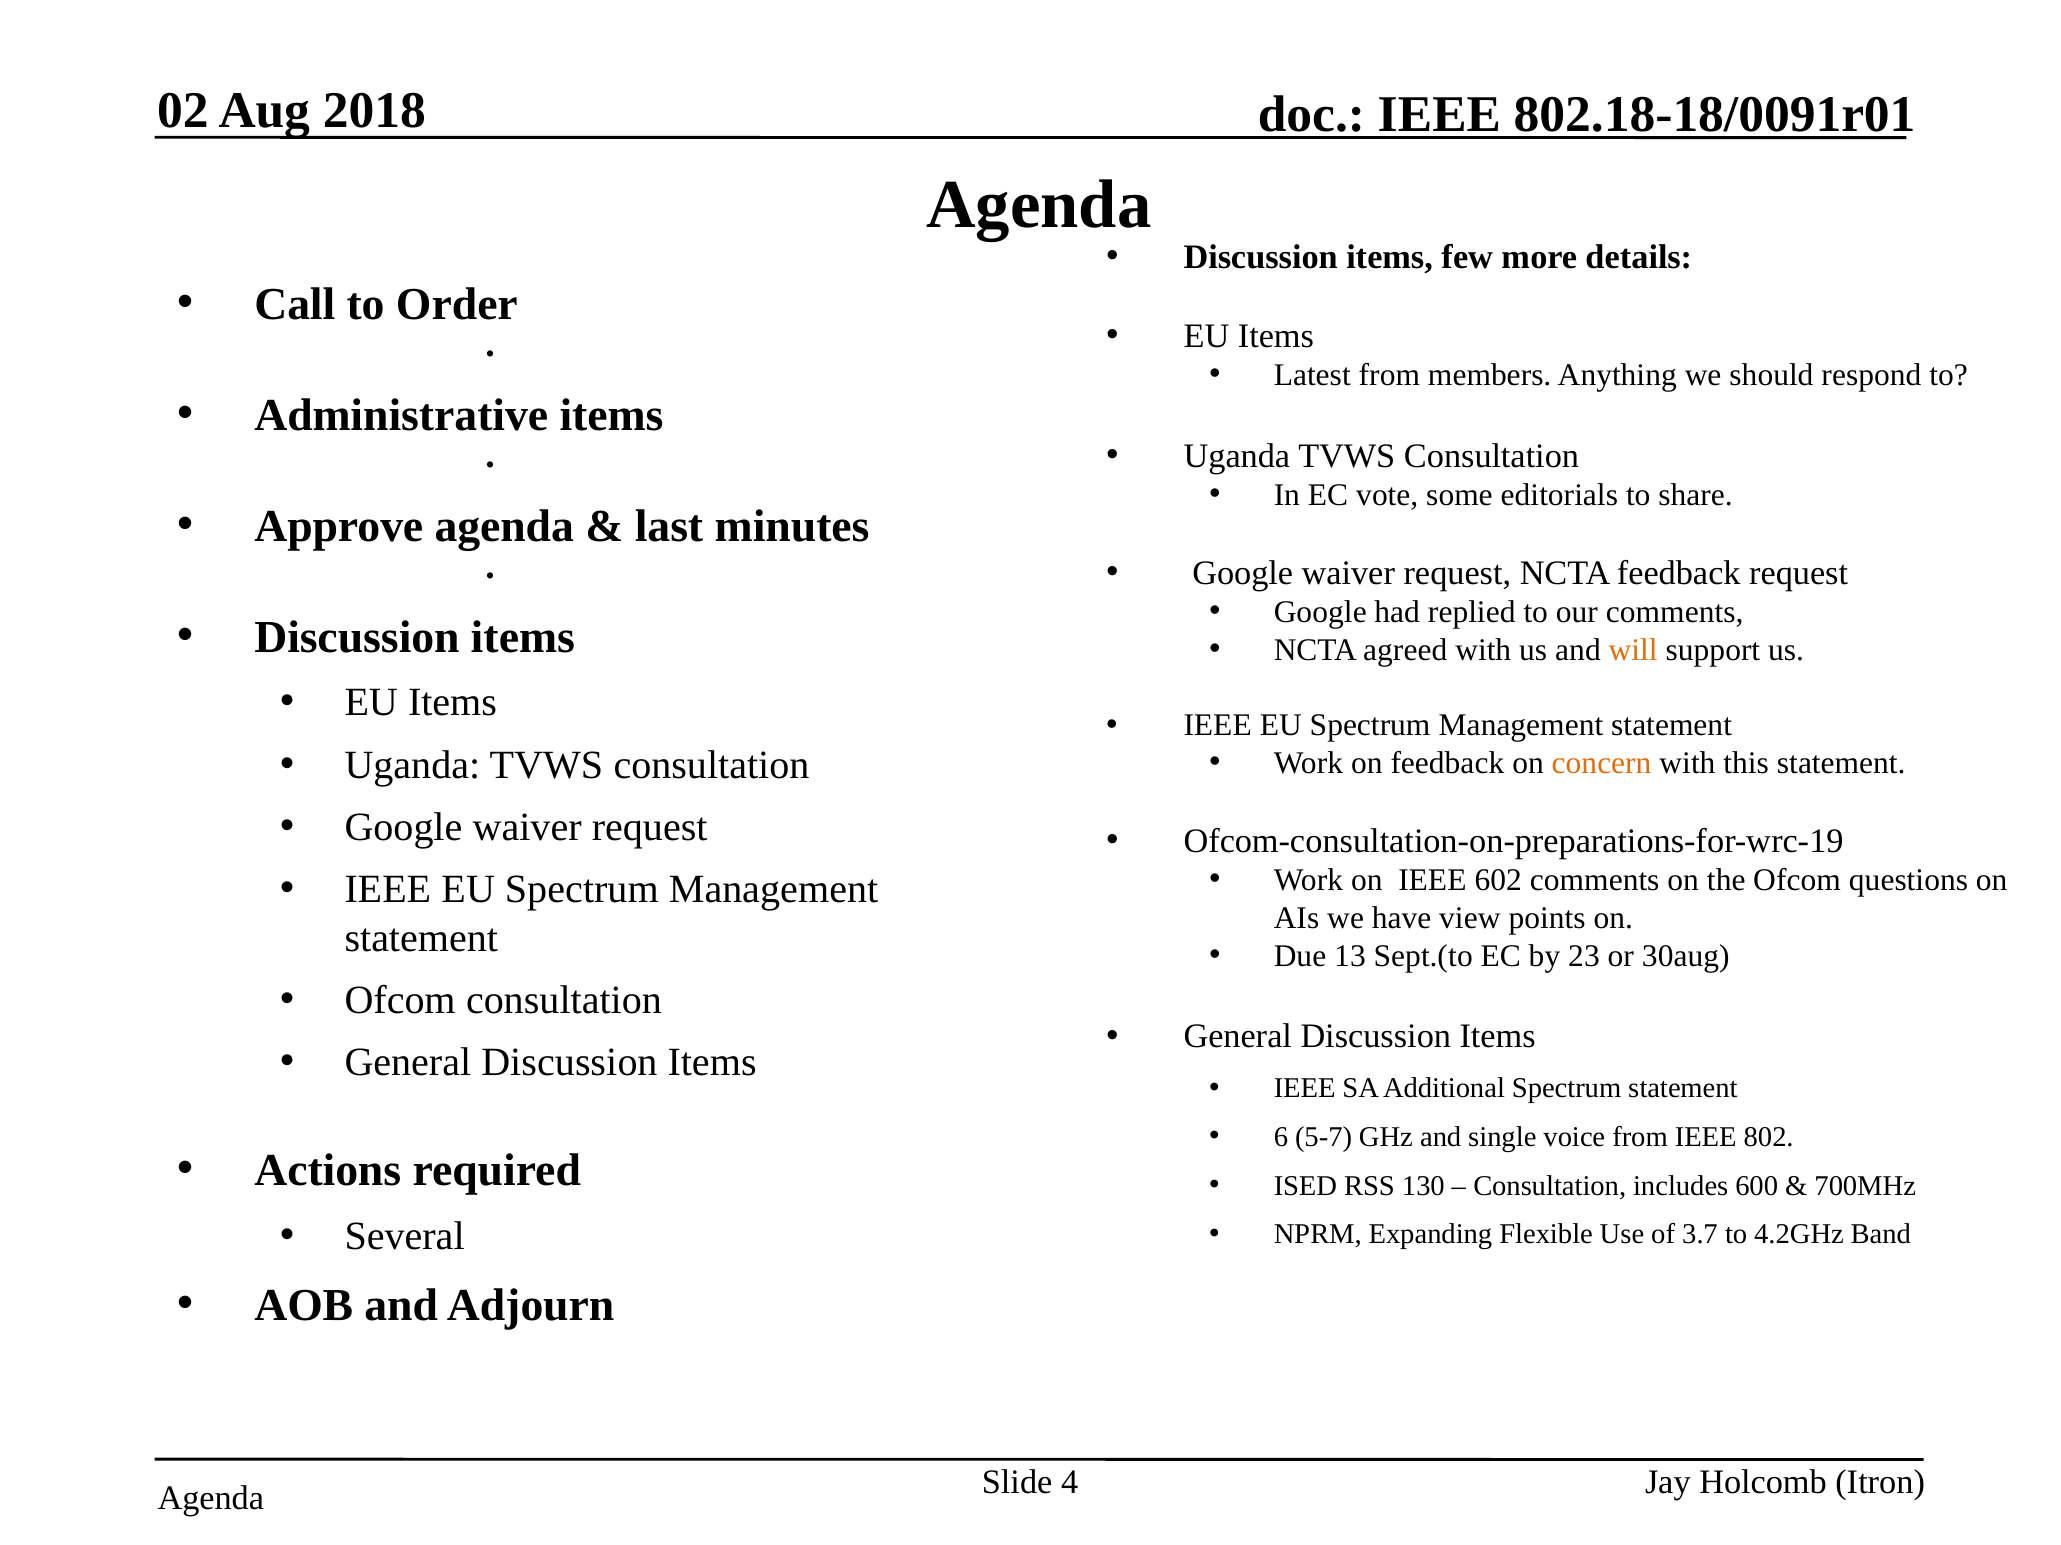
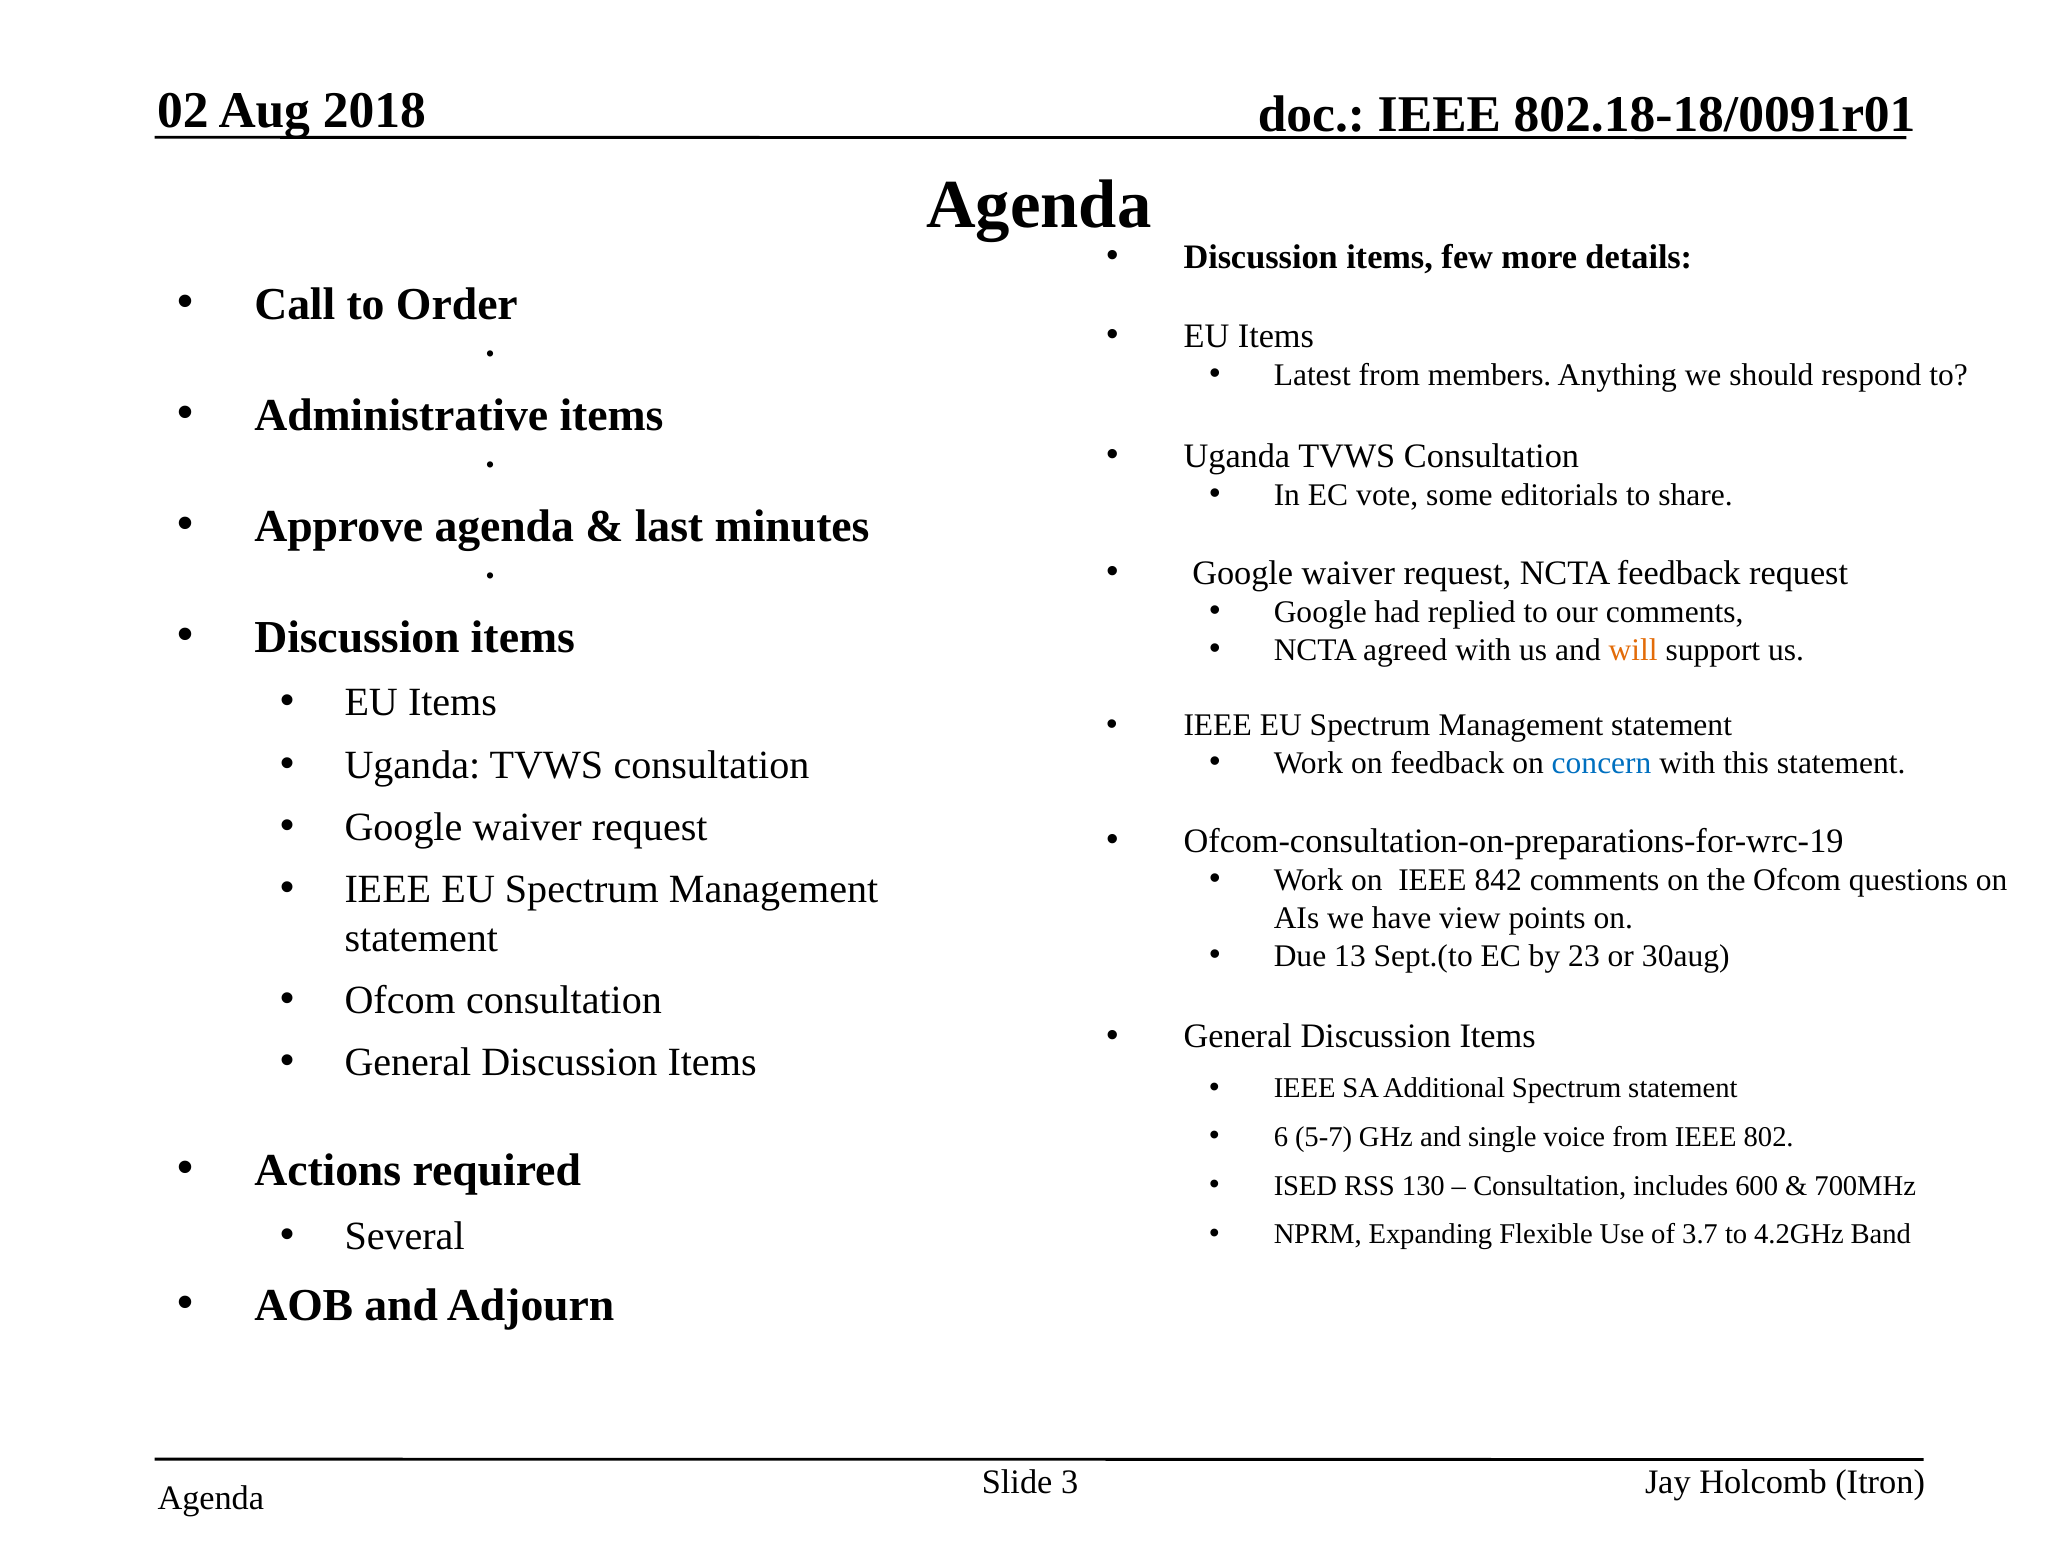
concern colour: orange -> blue (1602, 764)
602: 602 -> 842 (1498, 881)
4: 4 -> 3 (1070, 1482)
